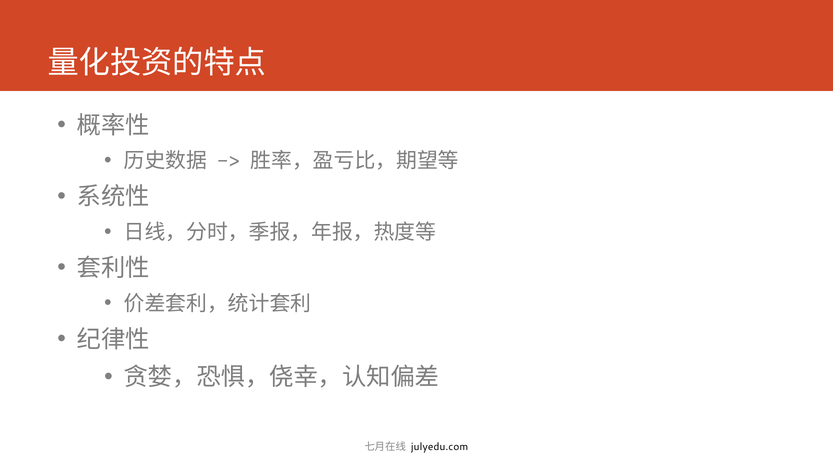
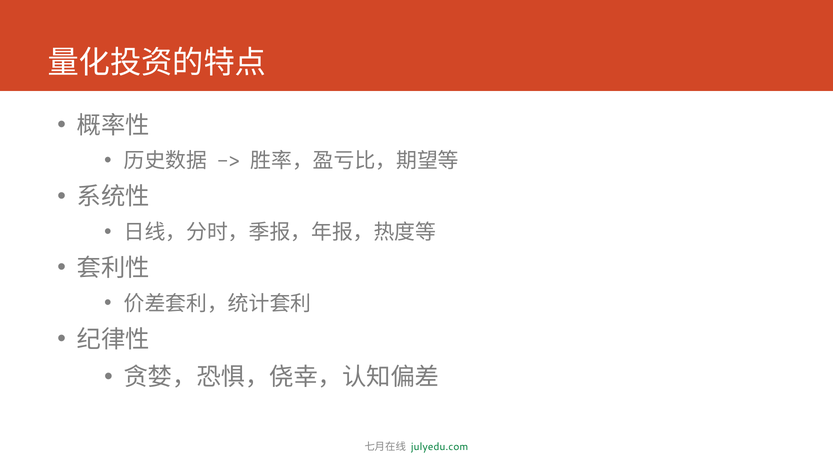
julyedu.com colour: black -> green (440, 447)
